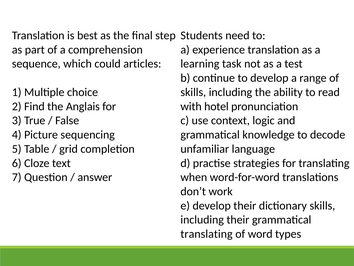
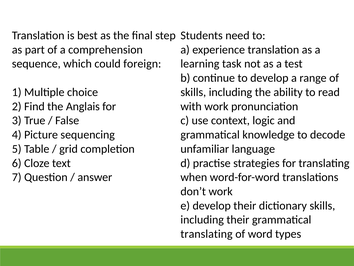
articles: articles -> foreign (142, 64)
with hotel: hotel -> work (216, 106)
